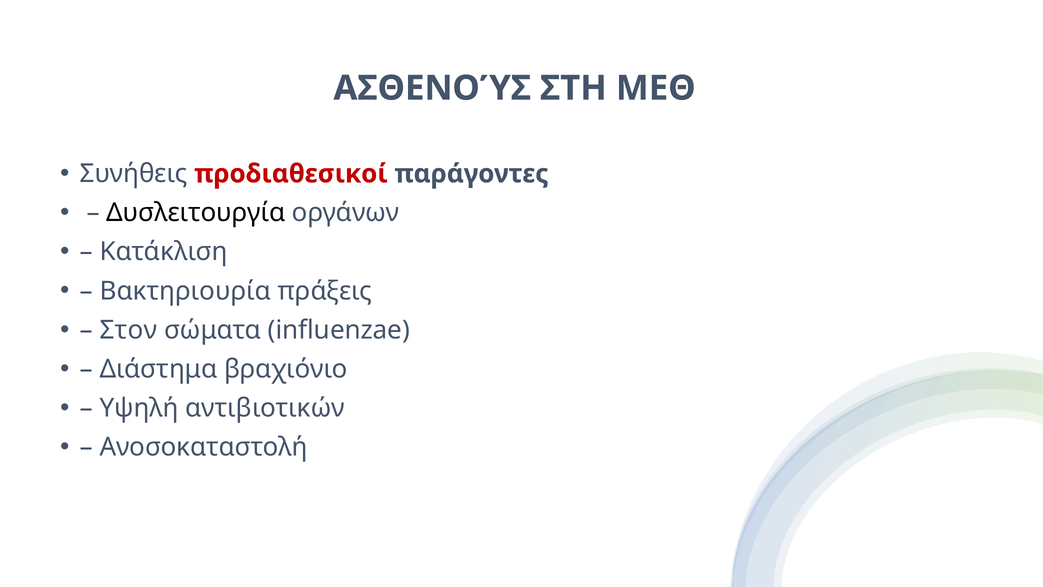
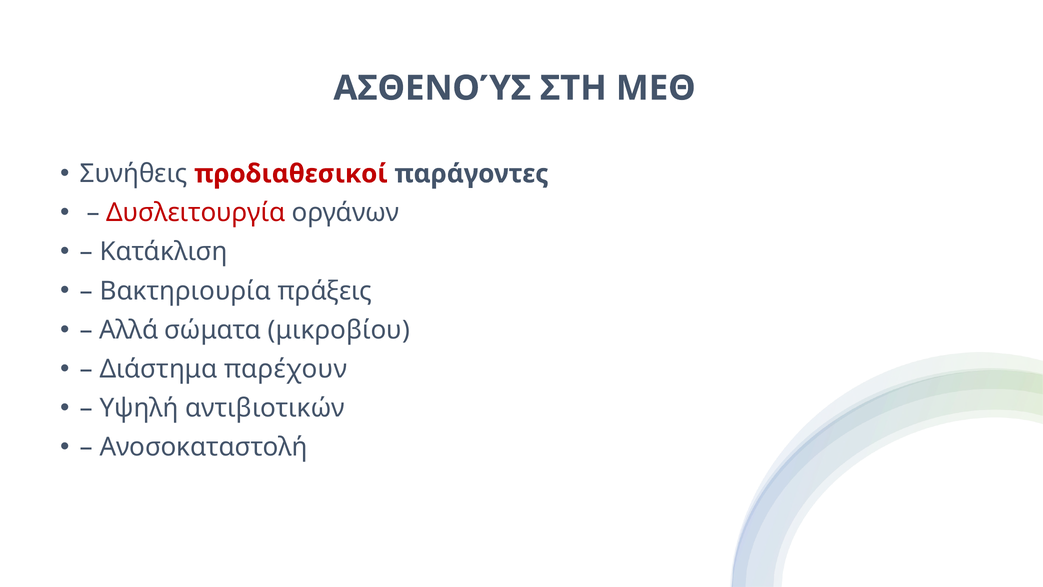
Δυσλειτουργία colour: black -> red (196, 213)
Στον: Στον -> Αλλά (129, 330)
influenzae: influenzae -> μικροβίου (339, 330)
βραχιόνιο: βραχιόνιο -> παρέχουν (286, 369)
